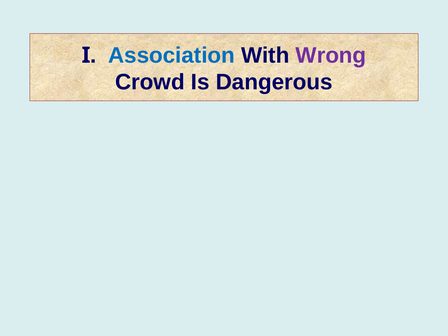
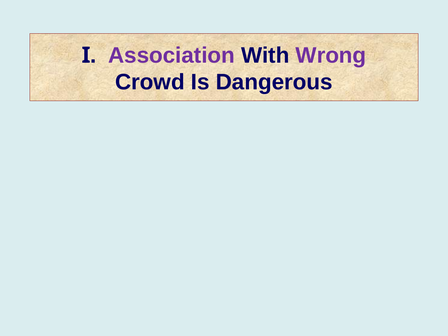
Association colour: blue -> purple (171, 55)
